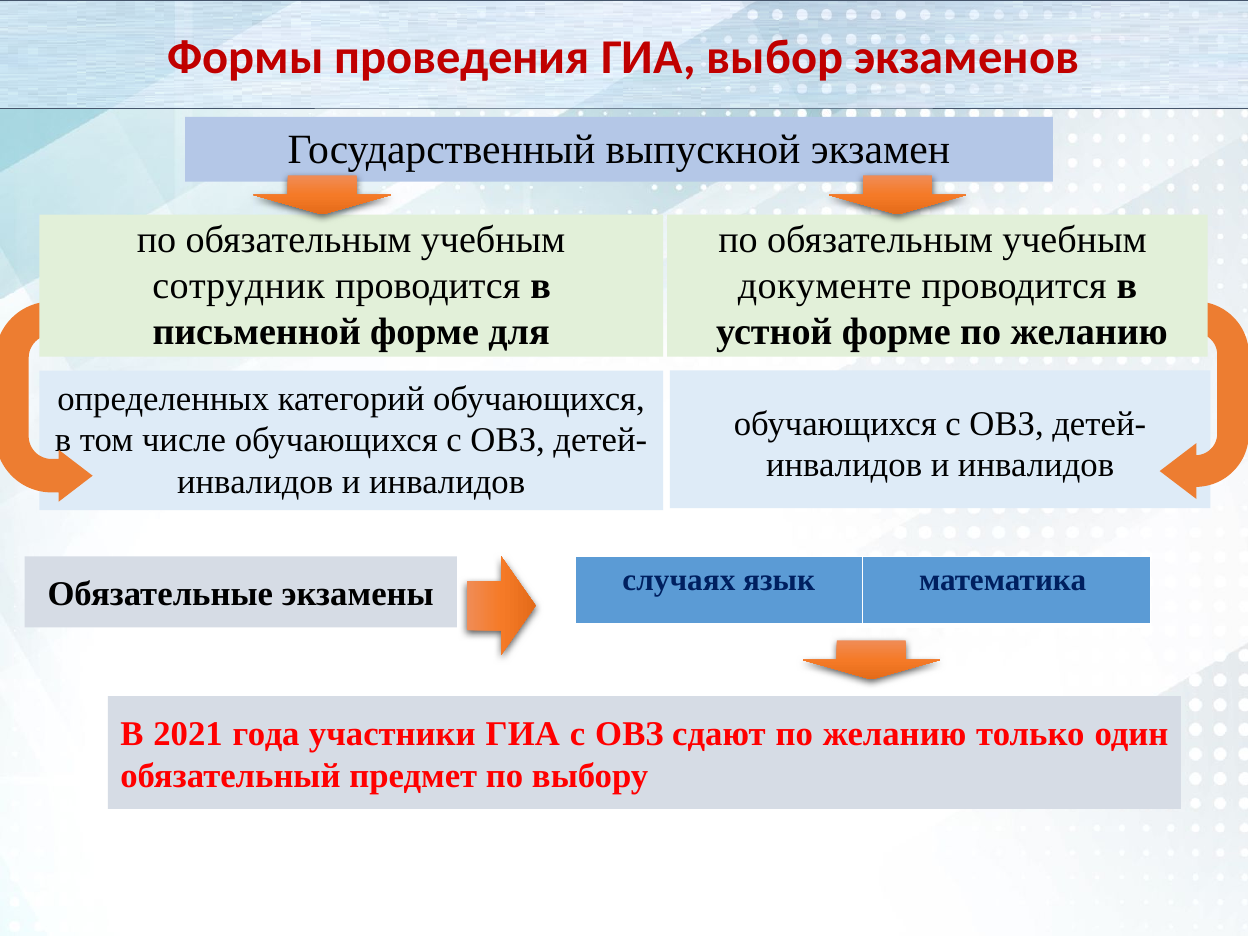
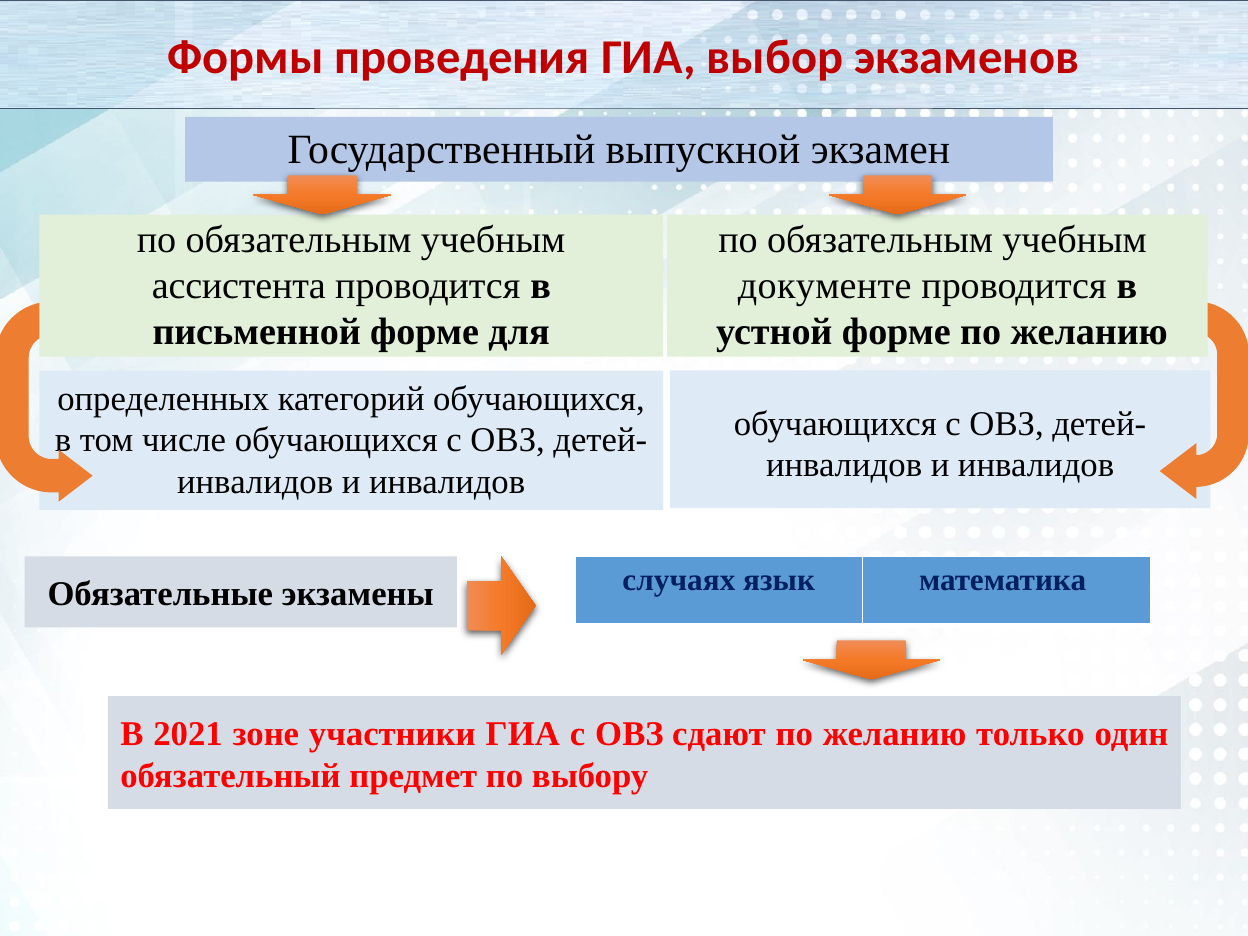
сотрудник: сотрудник -> ассистента (239, 286)
года: года -> зоне (266, 734)
